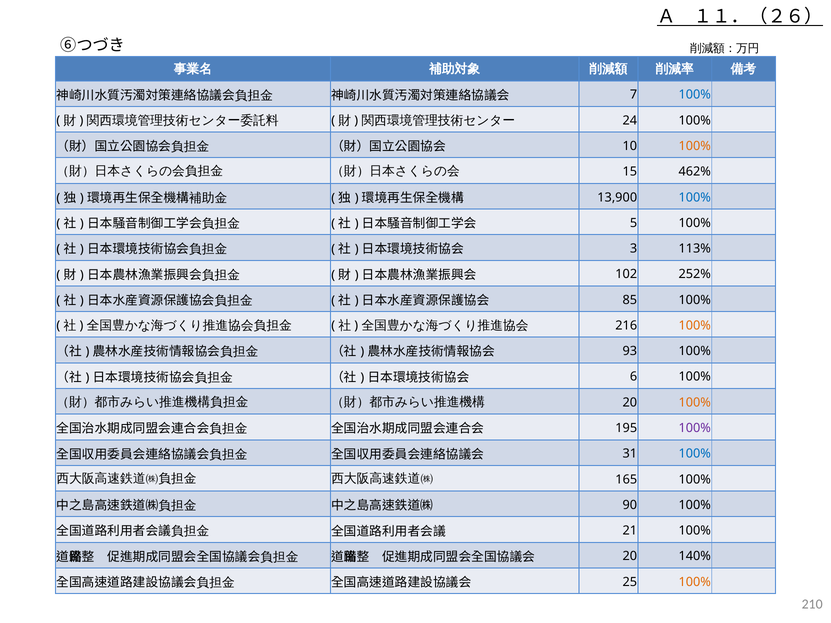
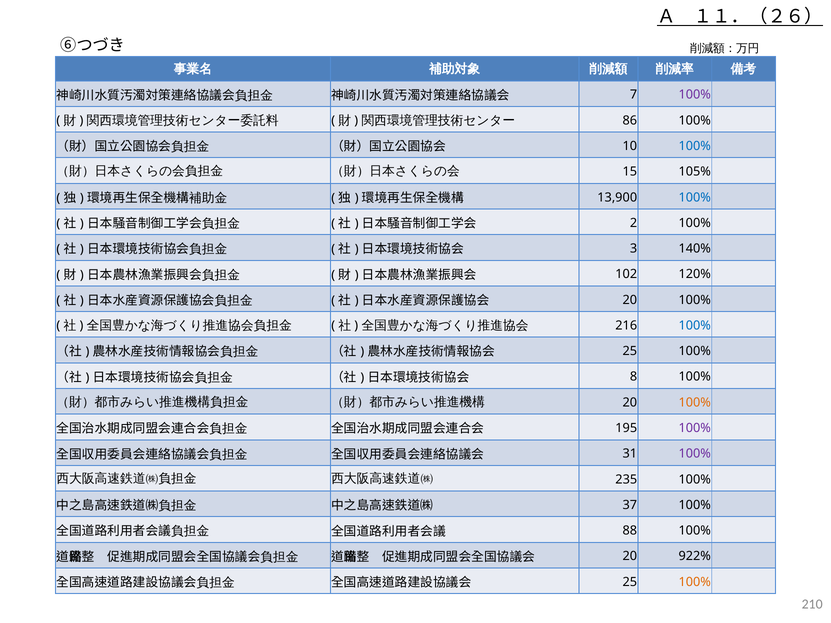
100% colour: blue -> purple (695, 95)
24: 24 -> 86 (630, 120)
100% colour: orange -> blue (695, 146)
462%: 462% -> 105% (695, 172)
5: 5 -> 2 (634, 223)
113%: 113% -> 140% (695, 249)
252%: 252% -> 120% (695, 274)
85: 85 -> 20 (630, 300)
100% colour: orange -> blue (695, 326)
93: 93 -> 25 (630, 351)
6: 6 -> 8 (634, 377)
100% colour: blue -> purple (695, 454)
165: 165 -> 235 (626, 480)
90: 90 -> 37 (630, 505)
21: 21 -> 88 (630, 531)
140%: 140% -> 922% (695, 557)
